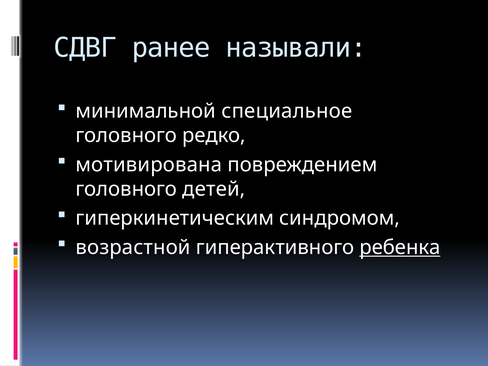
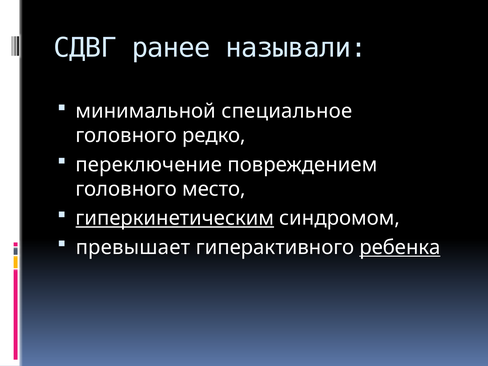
мотивирована: мотивирована -> переключение (149, 165)
детей: детей -> место (214, 189)
гиперкинетическим underline: none -> present (175, 218)
возрастной: возрастной -> превышает (133, 247)
